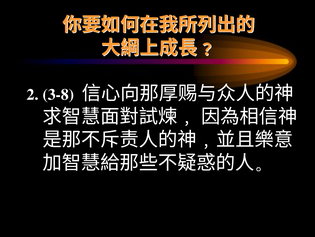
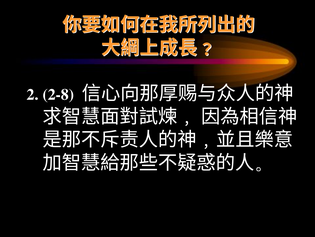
3-8: 3-8 -> 2-8 (58, 94)
